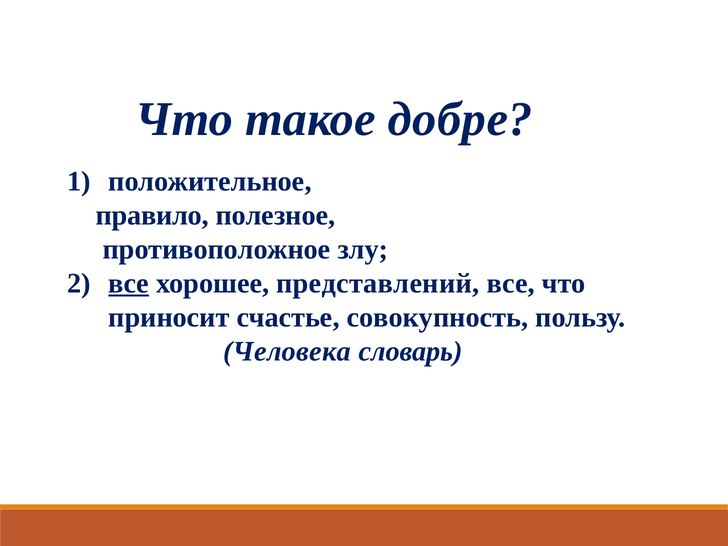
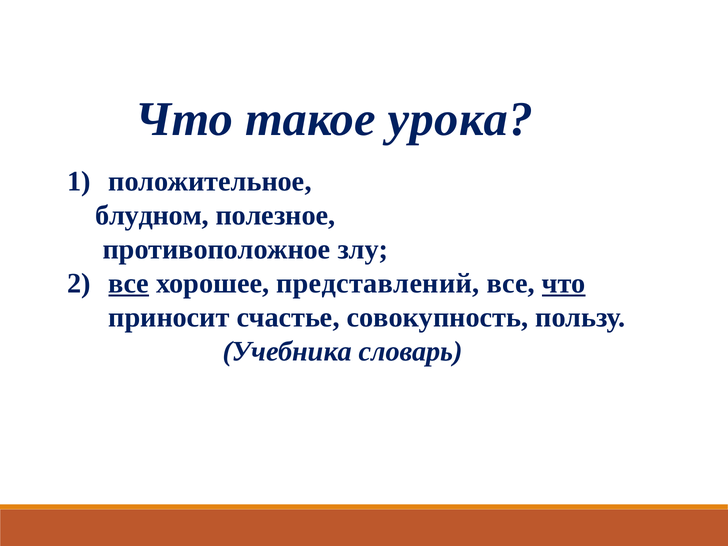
добре: добре -> урока (460, 119)
правило: правило -> блудном (152, 215)
что underline: none -> present (564, 283)
Человека: Человека -> Учебника (287, 351)
